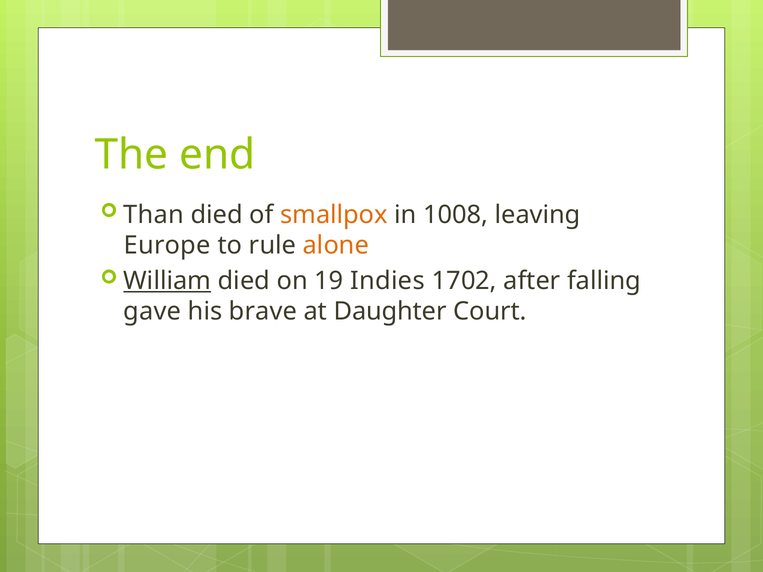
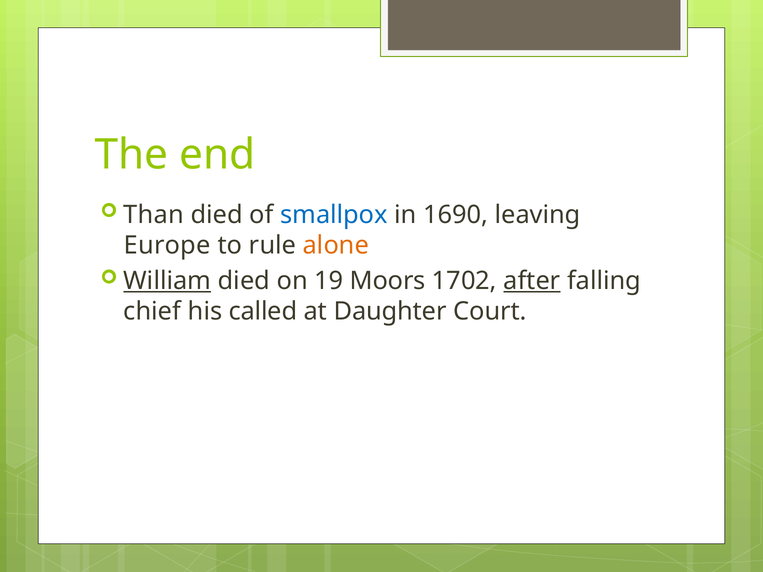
smallpox colour: orange -> blue (334, 215)
1008: 1008 -> 1690 (456, 215)
Indies: Indies -> Moors (388, 281)
after underline: none -> present (532, 281)
gave: gave -> chief (152, 311)
brave: brave -> called (263, 311)
